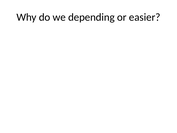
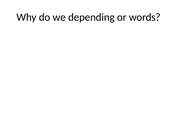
easier: easier -> words (145, 17)
